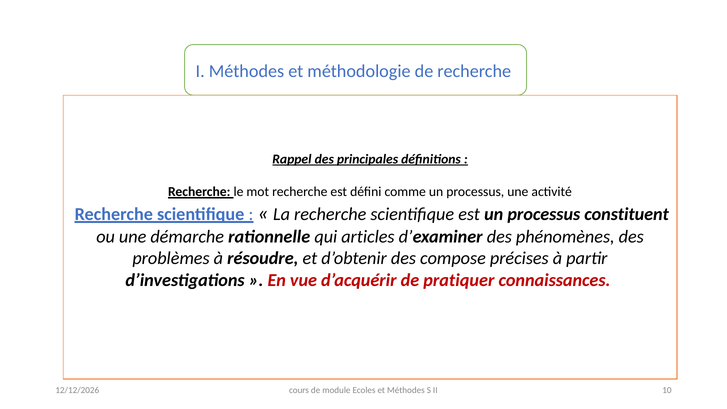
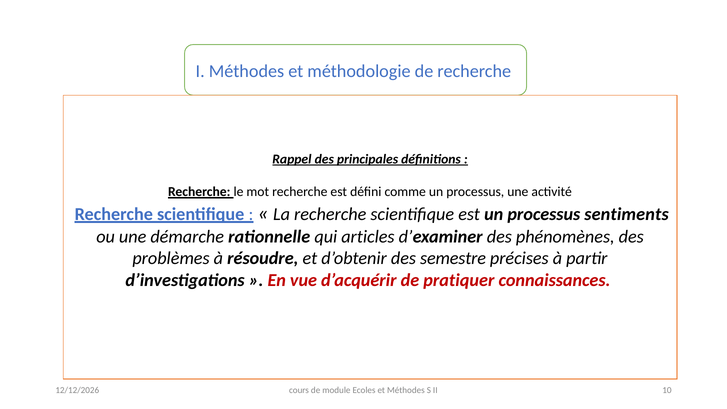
constituent: constituent -> sentiments (626, 214)
compose: compose -> semestre (453, 258)
